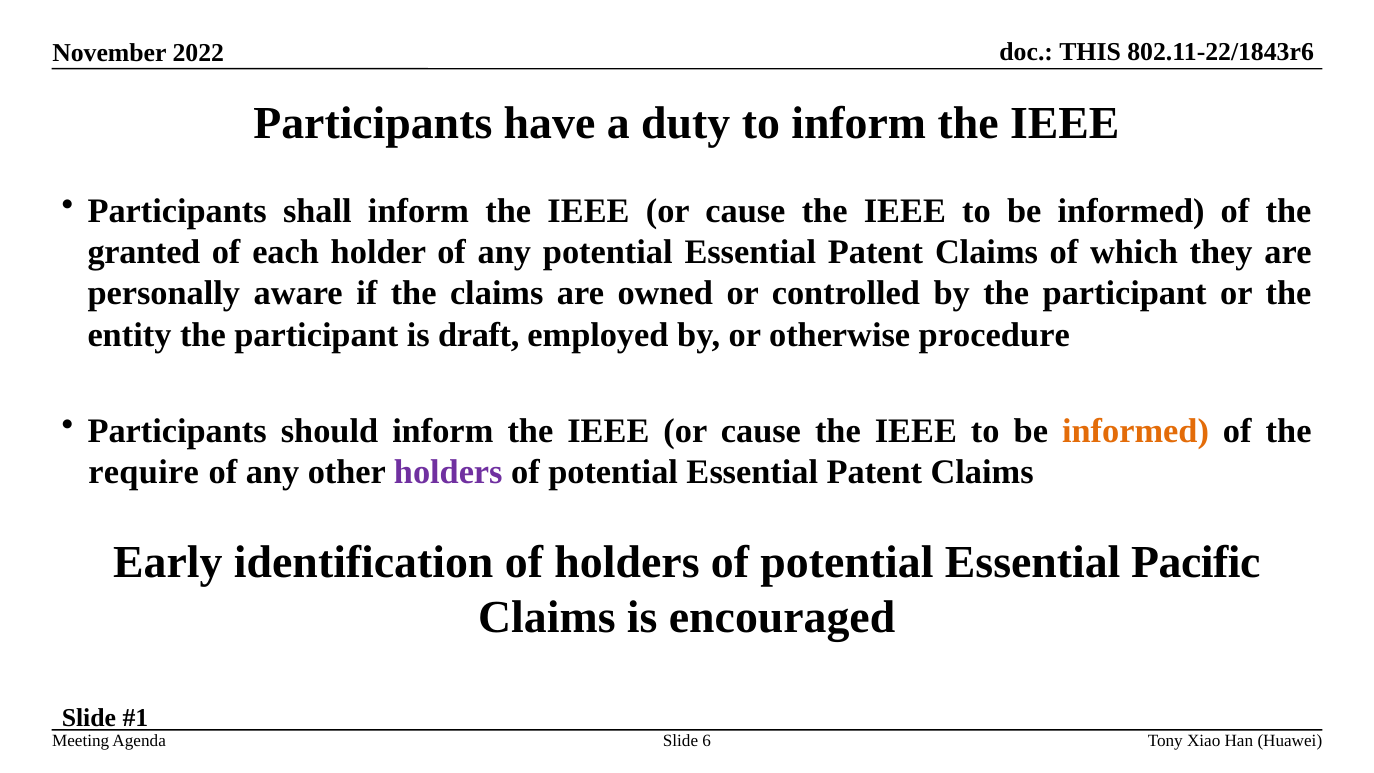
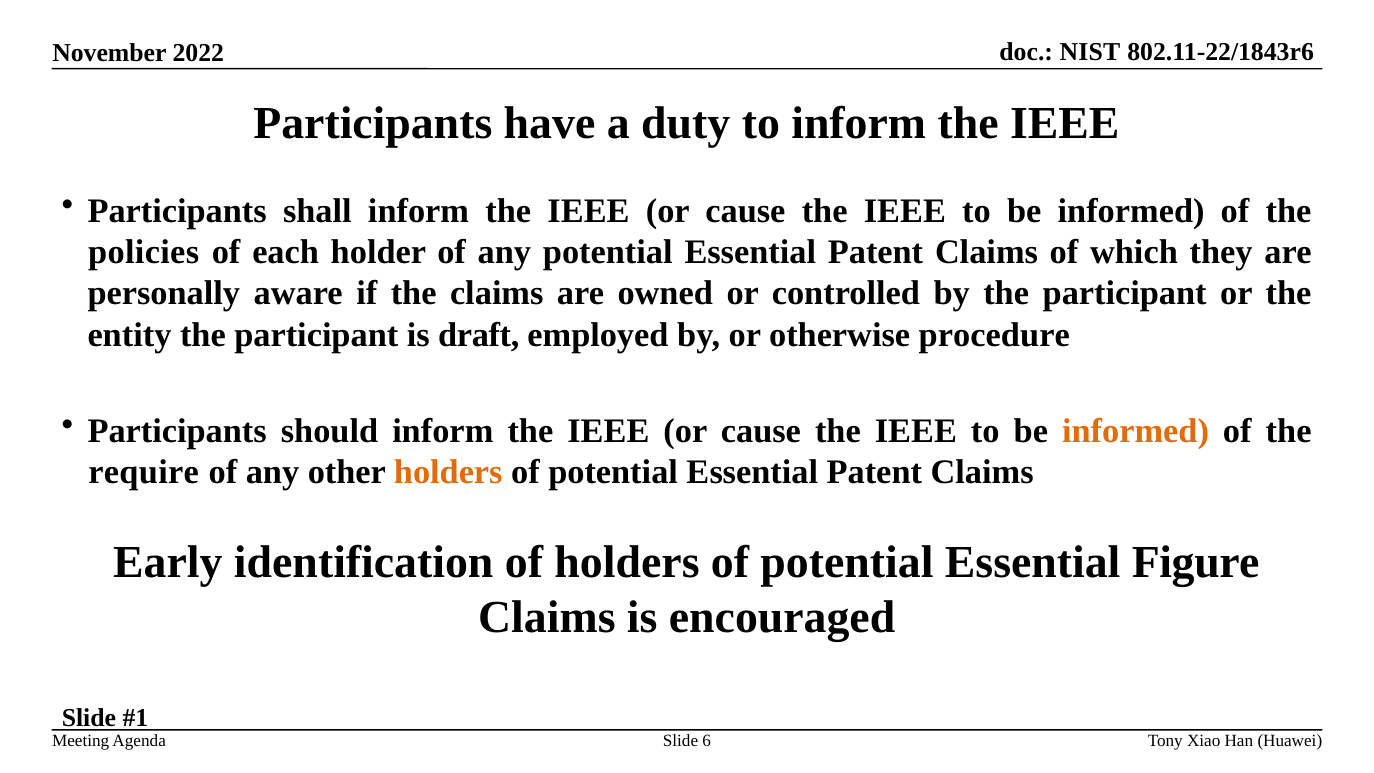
THIS: THIS -> NIST (1090, 52)
granted: granted -> policies (144, 252)
holders colour: purple -> orange (448, 472)
Pacific: Pacific -> Figure (1196, 562)
